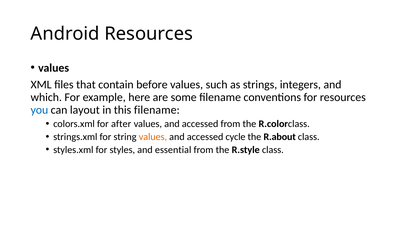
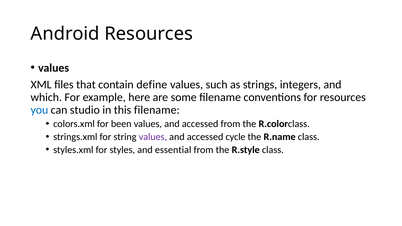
before: before -> define (152, 85)
layout: layout -> studio (85, 110)
after: after -> been (121, 124)
values colour: orange -> purple (153, 137)
R.about: R.about -> R.name (280, 137)
